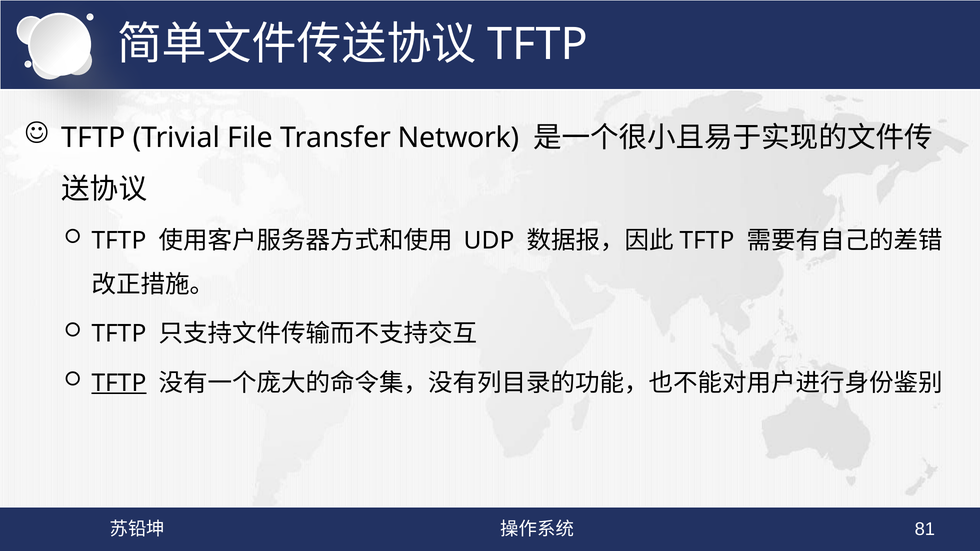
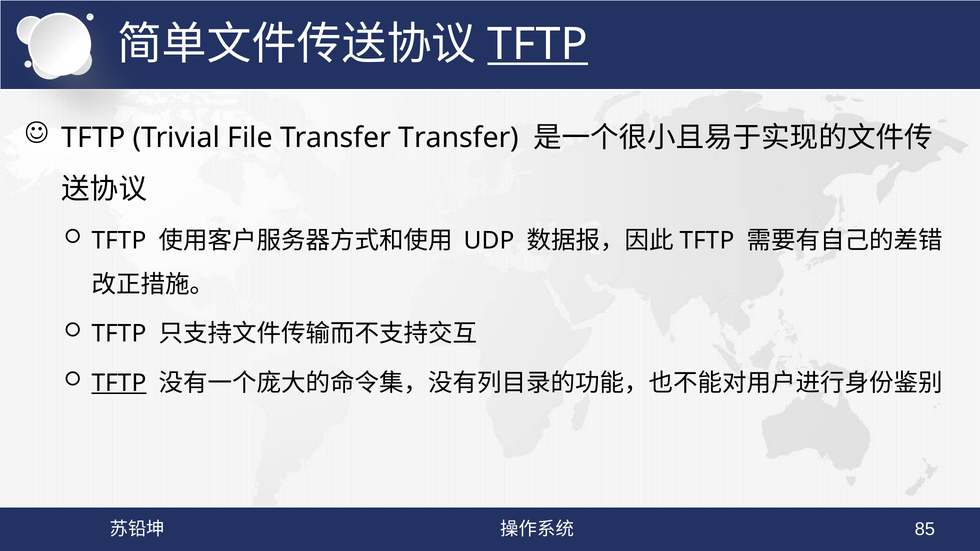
TFTP underline: none -> present (538, 44)
Transfer Network: Network -> Transfer (459, 138)
81: 81 -> 85 (925, 529)
